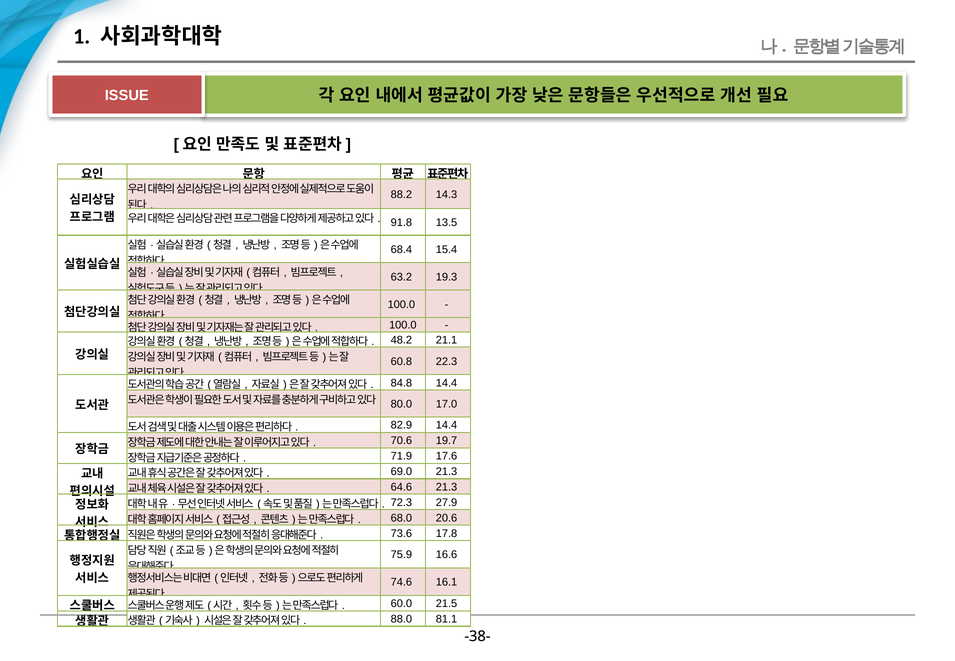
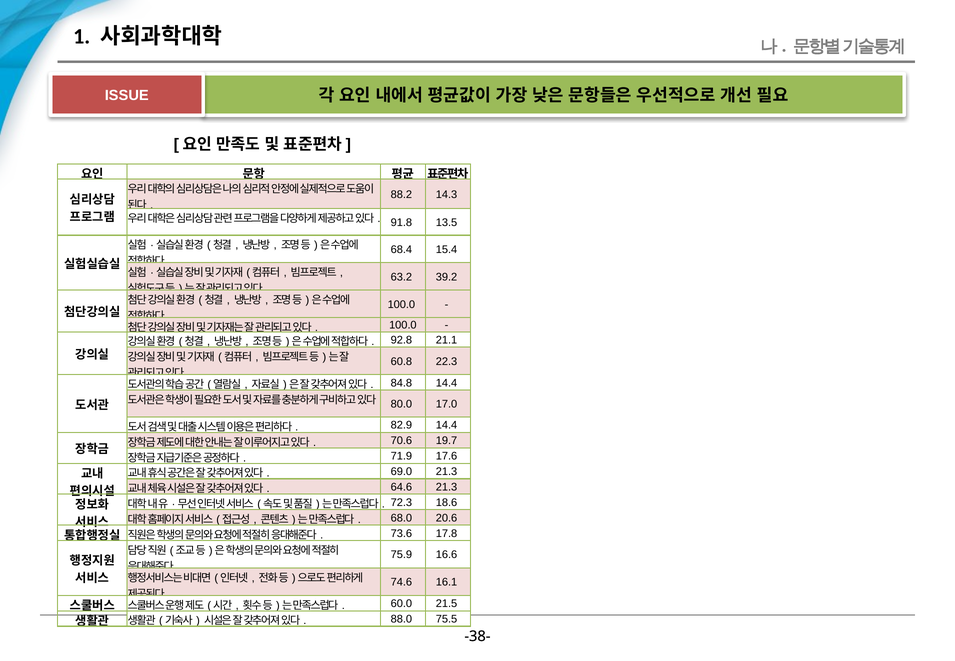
19.3: 19.3 -> 39.2 (447, 277)
48.2: 48.2 -> 92.8 (401, 340)
27.9: 27.9 -> 18.6 (447, 503)
81.1: 81.1 -> 75.5 (447, 619)
